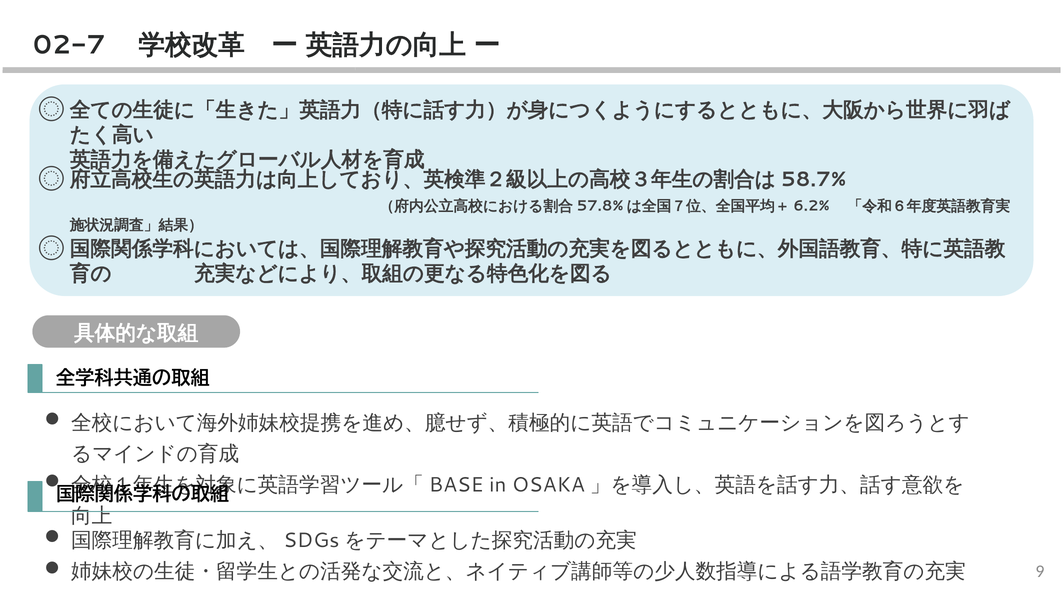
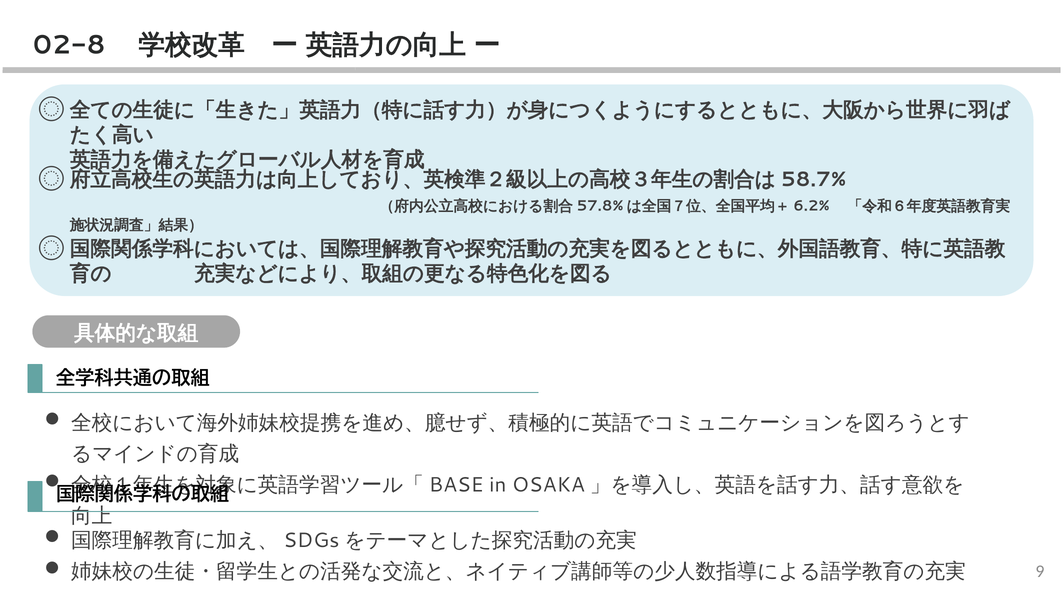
02-7: 02-7 -> 02-8 (69, 45)
